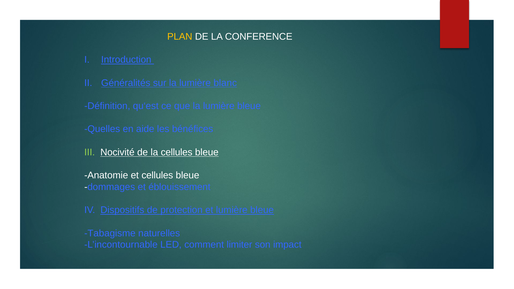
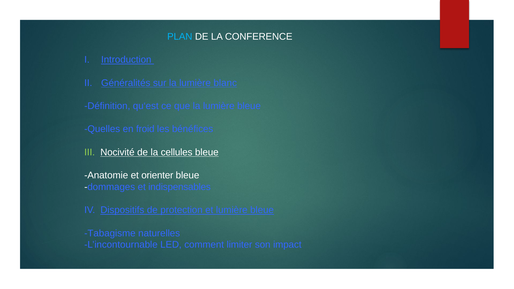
PLAN colour: yellow -> light blue (180, 37)
aide: aide -> froid (145, 129)
et cellules: cellules -> orienter (157, 175)
éblouissement: éblouissement -> indispensables (180, 187)
